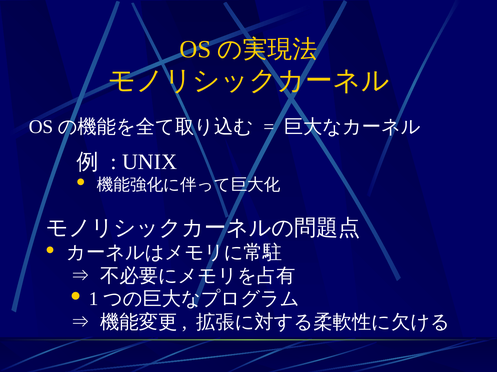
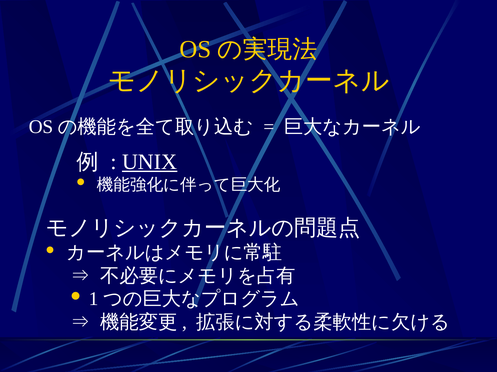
UNIX underline: none -> present (150, 162)
